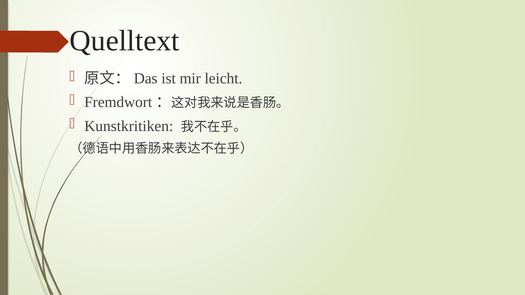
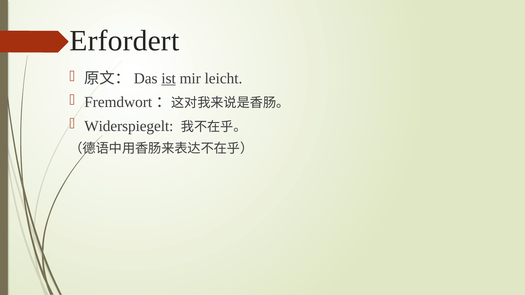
Quelltext: Quelltext -> Erfordert (124, 41)
ist underline: none -> present (169, 79)
Kunstkritiken: Kunstkritiken -> Widerspiegelt (129, 126)
